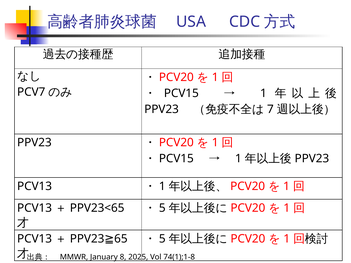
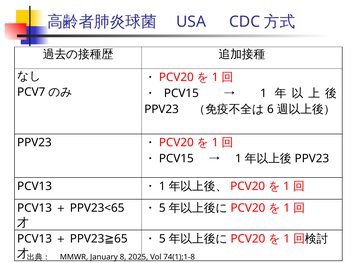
7: 7 -> 6 (270, 109)
